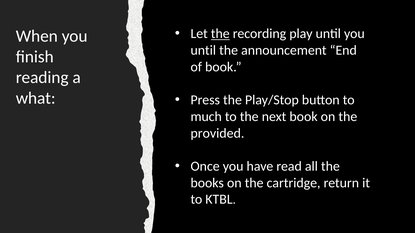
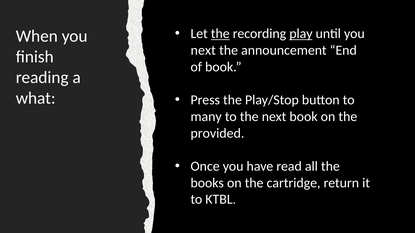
play underline: none -> present (301, 34)
until: until -> next (203, 50)
much: much -> many (206, 117)
